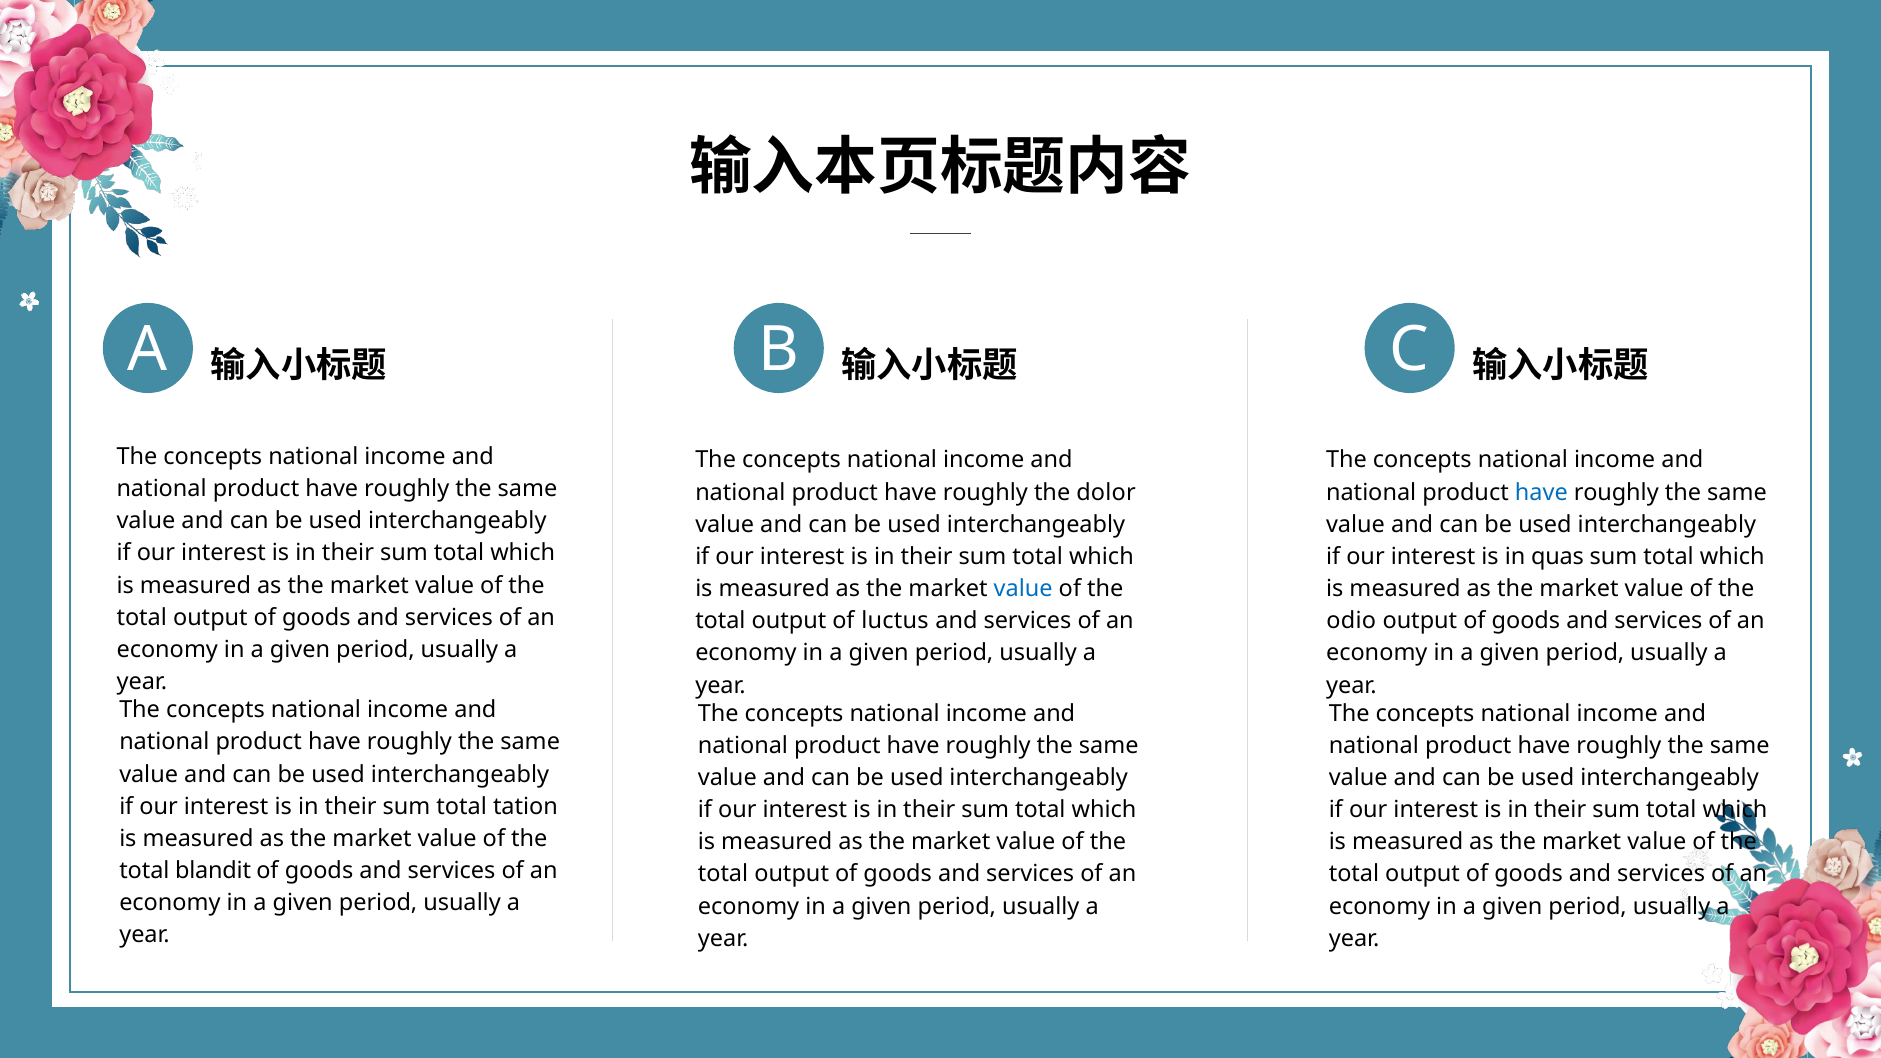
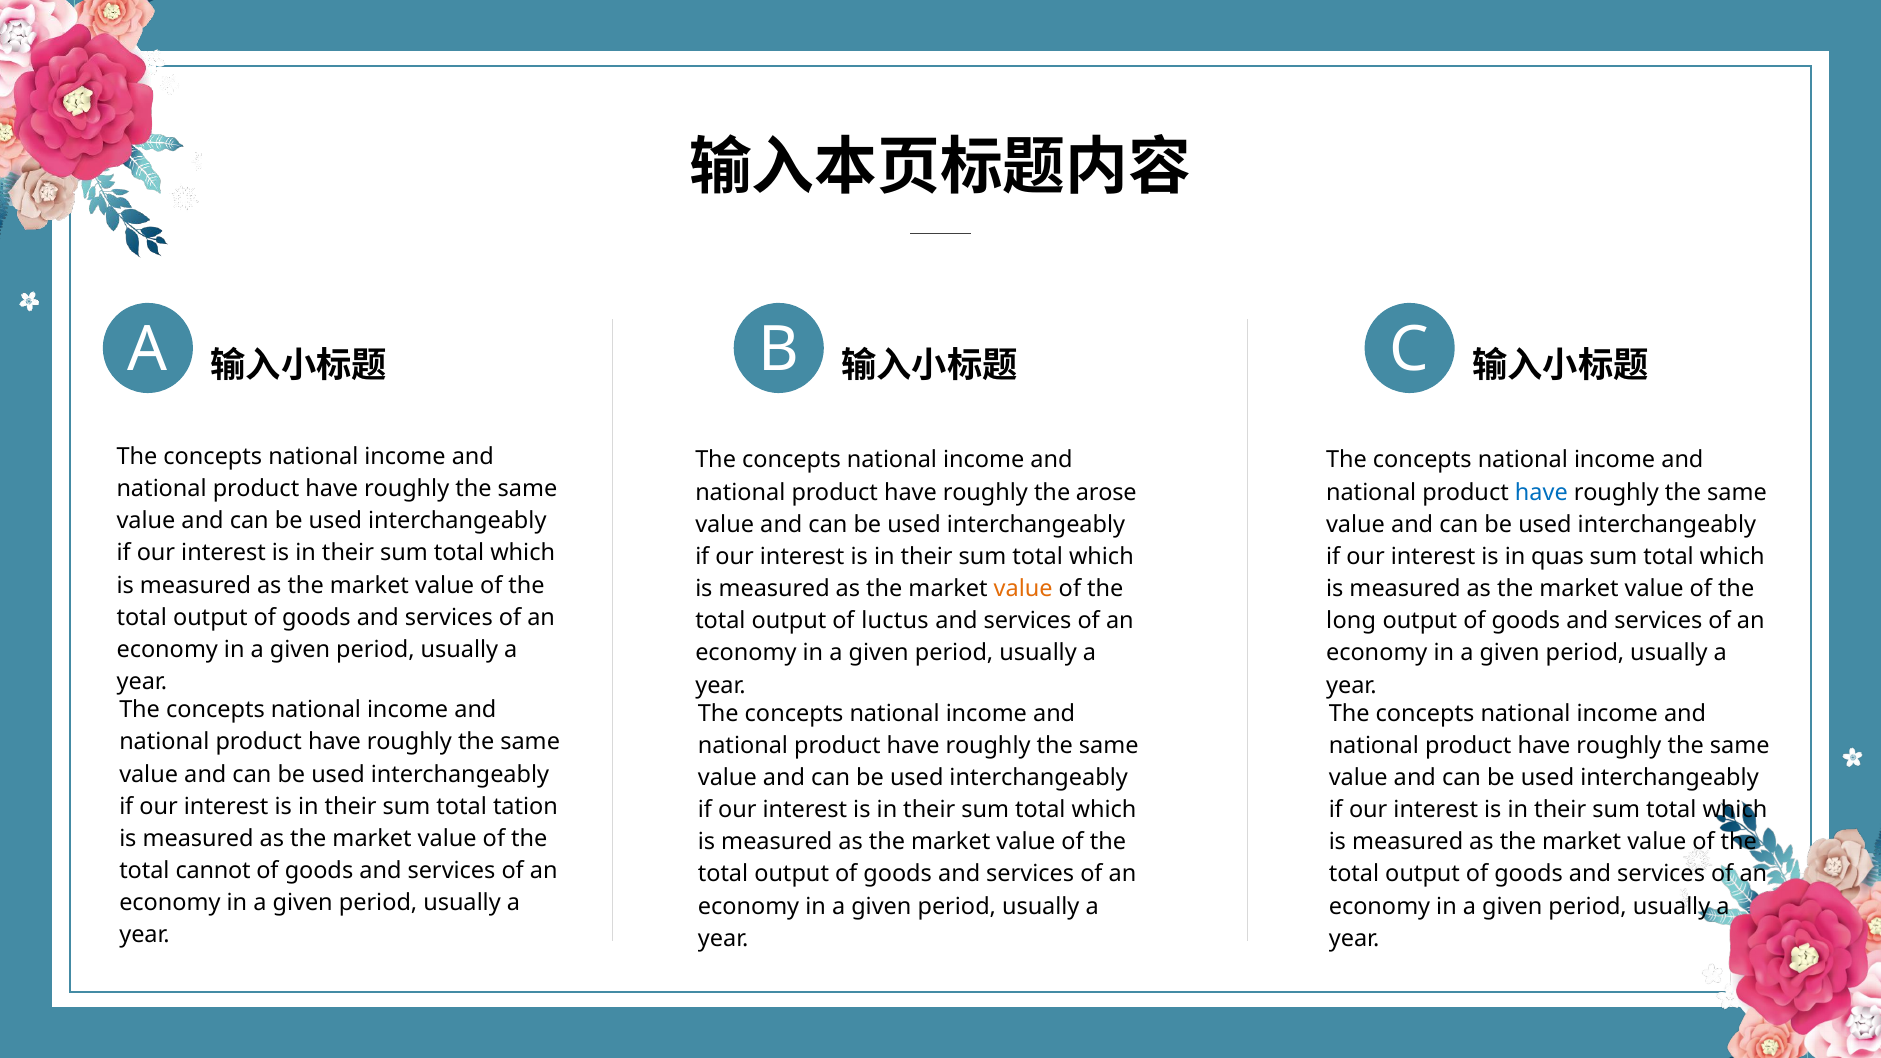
dolor: dolor -> arose (1106, 492)
value colour: blue -> orange (1023, 589)
odio: odio -> long (1351, 621)
blandit: blandit -> cannot (213, 871)
